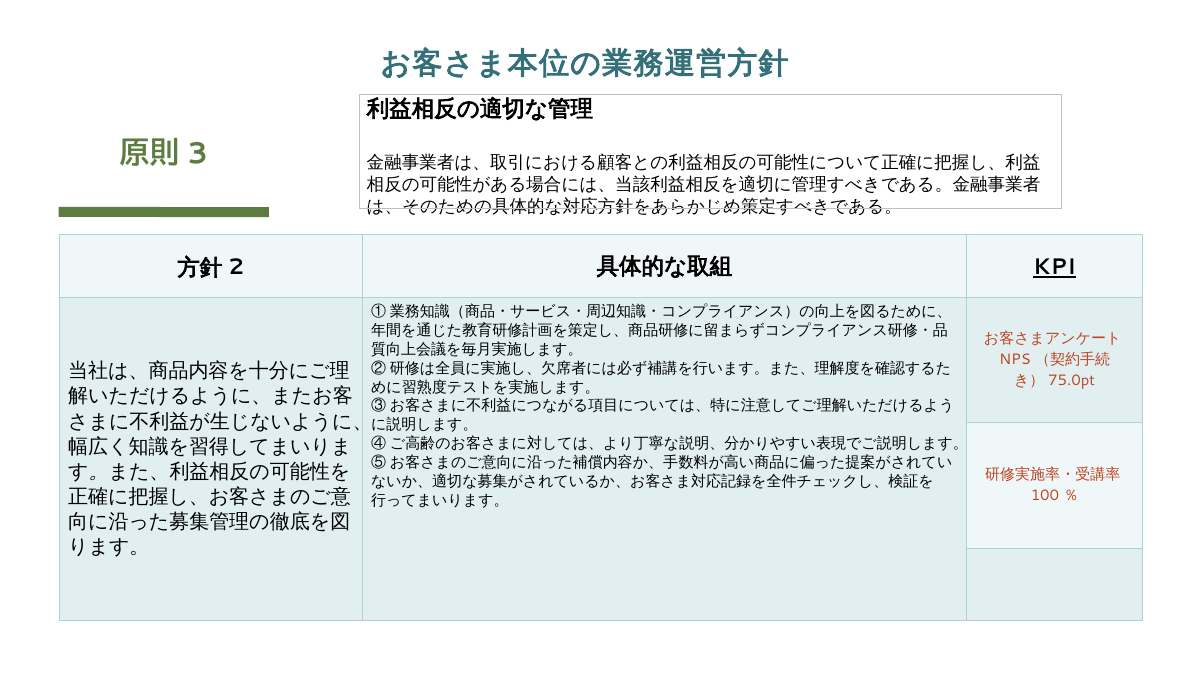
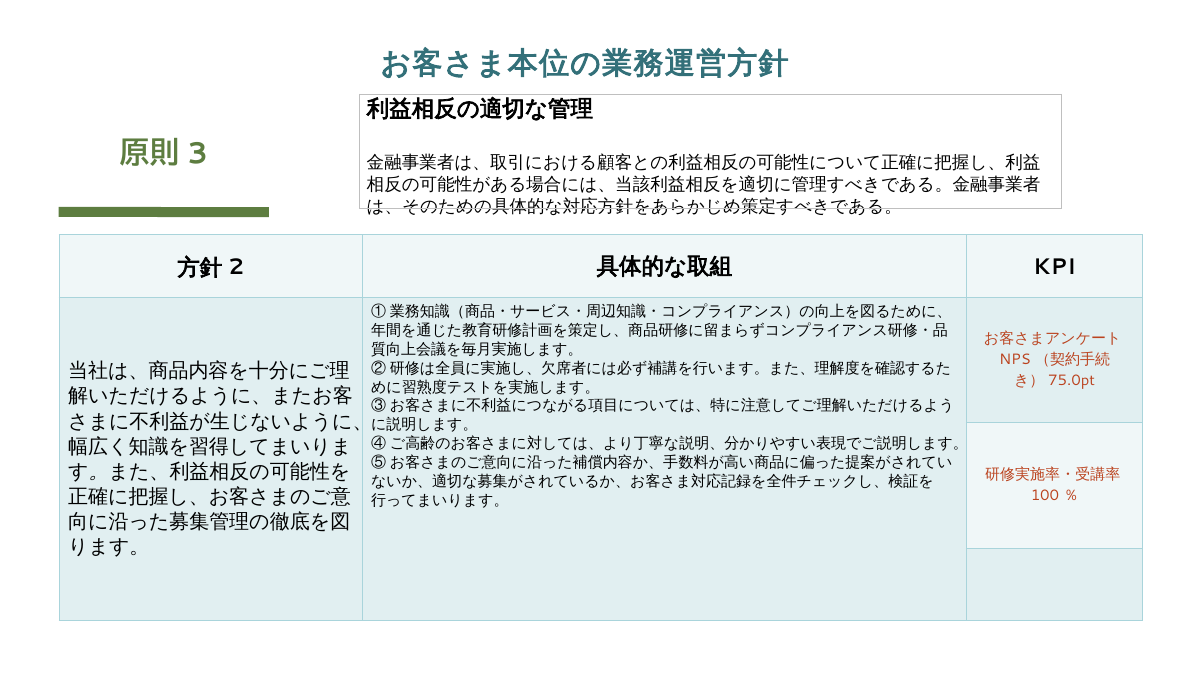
KPI underline: present -> none (1055, 268)
